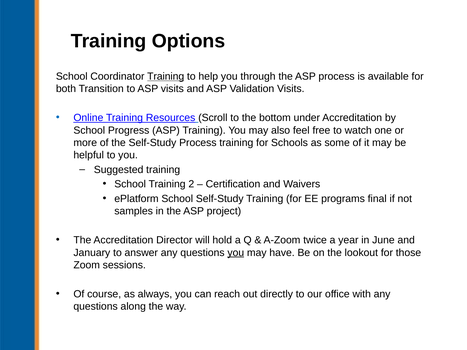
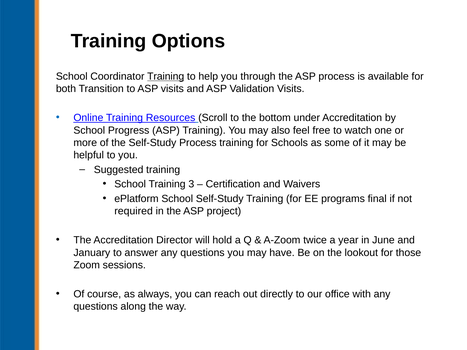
2: 2 -> 3 (191, 184)
samples: samples -> required (134, 211)
you underline: present -> none (236, 253)
